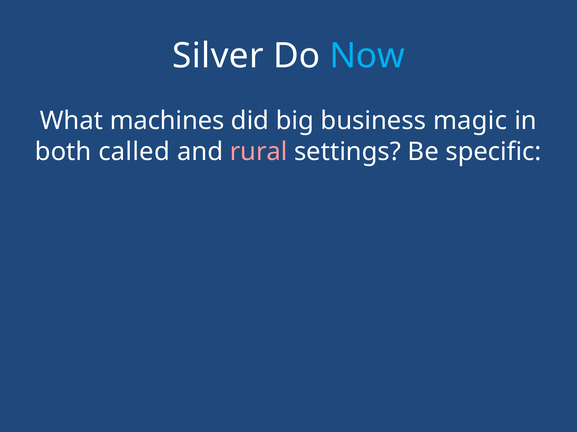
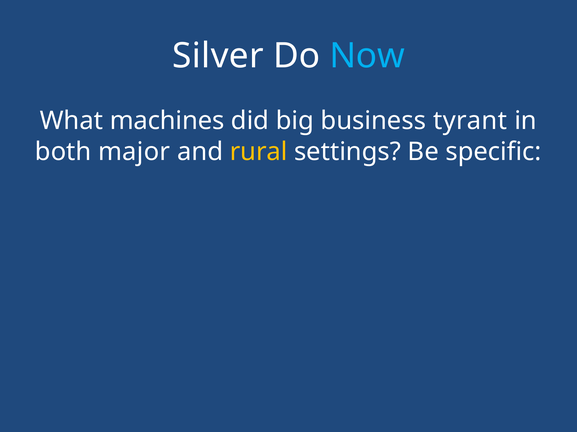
magic: magic -> tyrant (470, 121)
called: called -> major (134, 152)
rural colour: pink -> yellow (259, 152)
